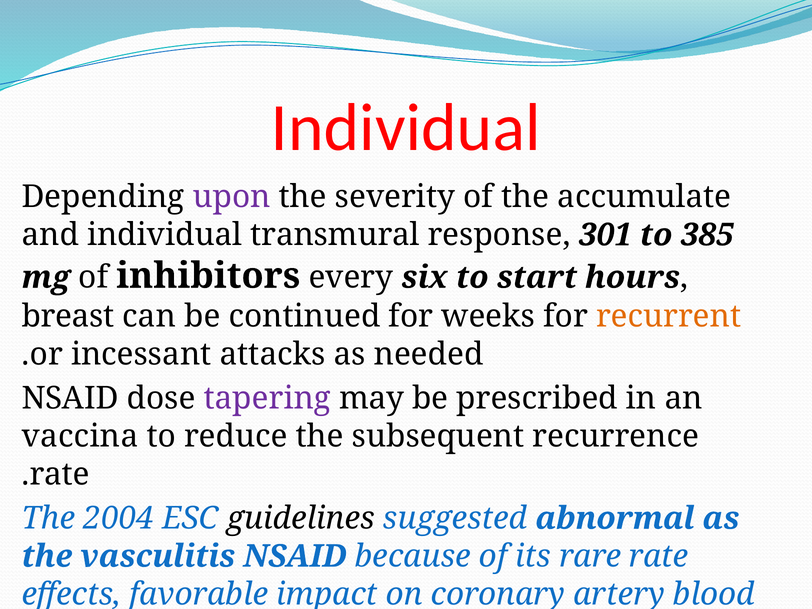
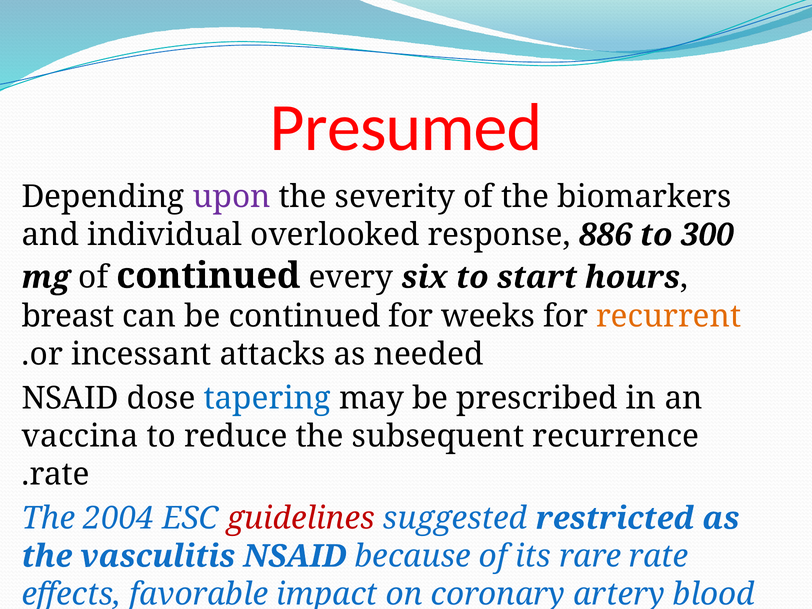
Individual: Individual -> Presumed (406, 128)
accumulate: accumulate -> biomarkers (644, 197)
transmural: transmural -> overlooked (335, 235)
301: 301 -> 886 (605, 235)
385: 385 -> 300 (707, 235)
of inhibitors: inhibitors -> continued (208, 276)
tapering colour: purple -> blue (267, 398)
guidelines colour: black -> red (301, 518)
abnormal: abnormal -> restricted (615, 518)
